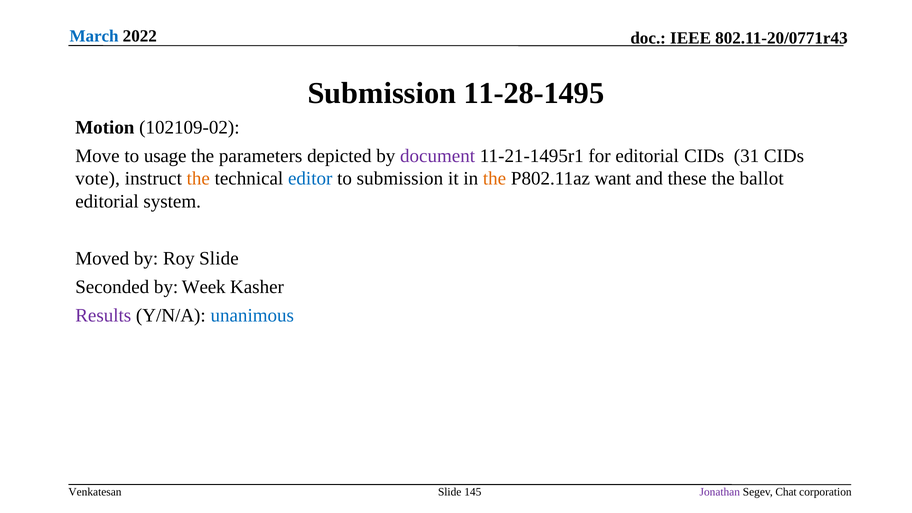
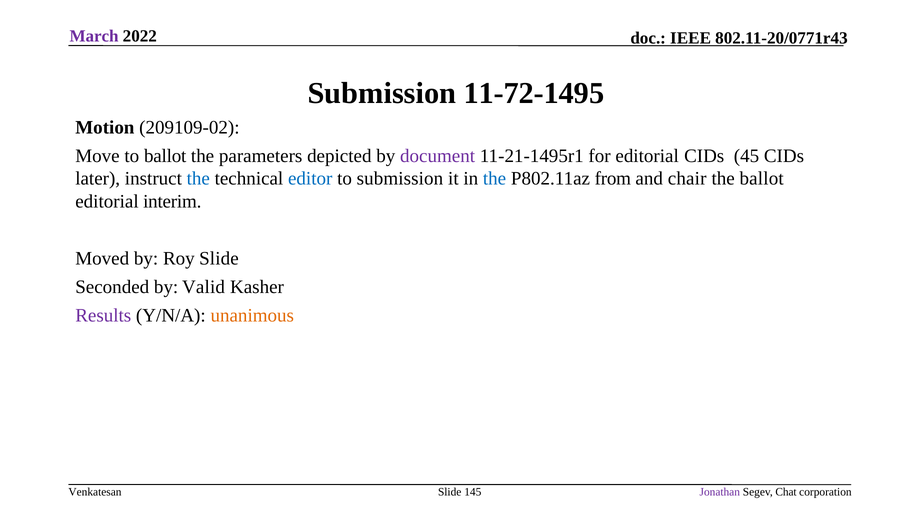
March colour: blue -> purple (94, 36)
11-28-1495: 11-28-1495 -> 11-72-1495 (534, 93)
102109-02: 102109-02 -> 209109-02 (189, 127)
to usage: usage -> ballot (165, 156)
31: 31 -> 45 (746, 156)
vote: vote -> later (98, 179)
the colour: orange -> blue (198, 179)
the colour: orange -> blue (495, 179)
want: want -> from (613, 179)
these: these -> chair (687, 179)
system: system -> interim (172, 201)
Week: Week -> Valid (204, 287)
unanimous colour: blue -> orange (252, 315)
